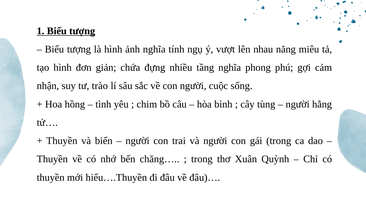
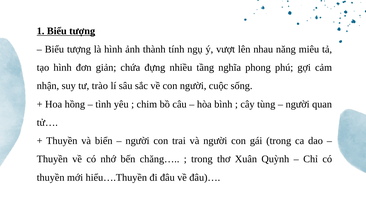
ảnh nghĩa: nghĩa -> thành (154, 49)
hằng: hằng -> quan (322, 104)
